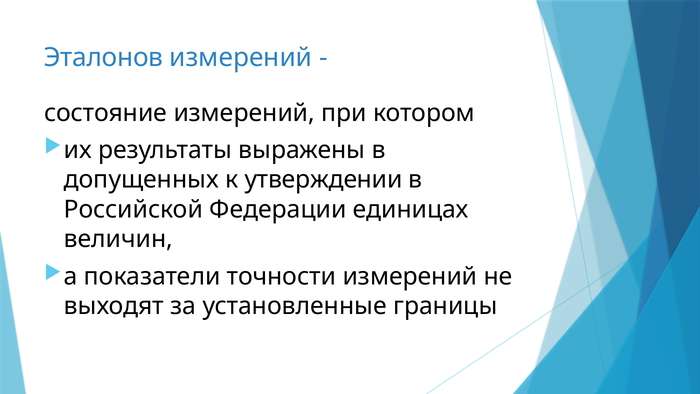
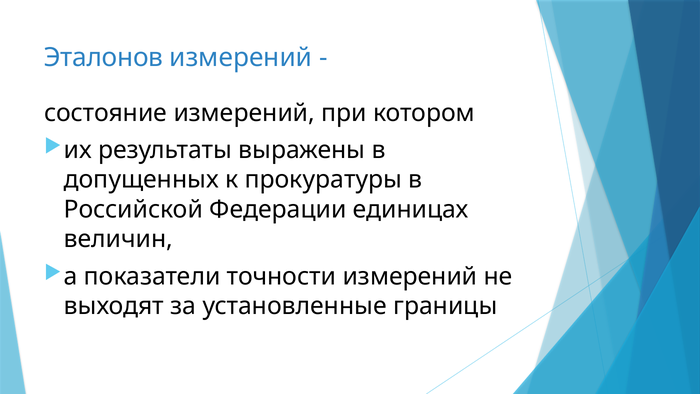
утверждении: утверждении -> прокуратуры (323, 180)
